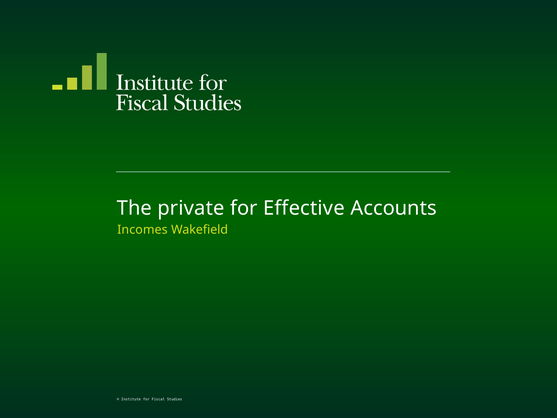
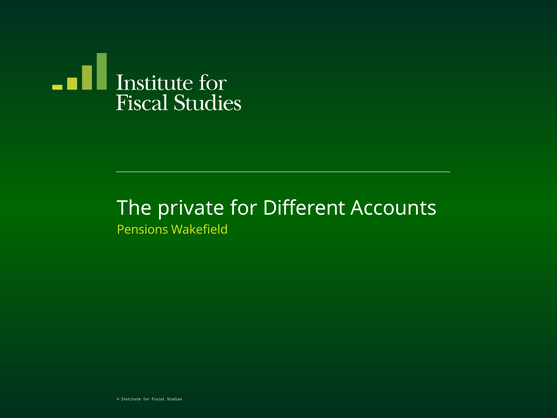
Effective: Effective -> Different (304, 208)
Incomes: Incomes -> Pensions (143, 230)
